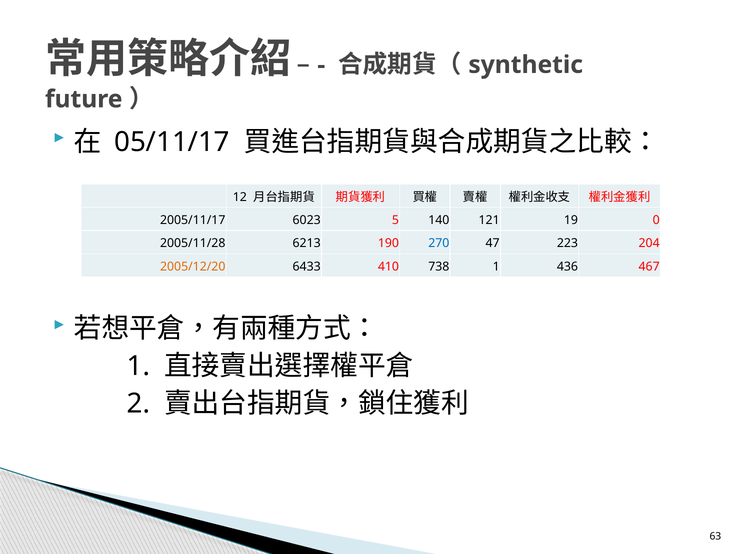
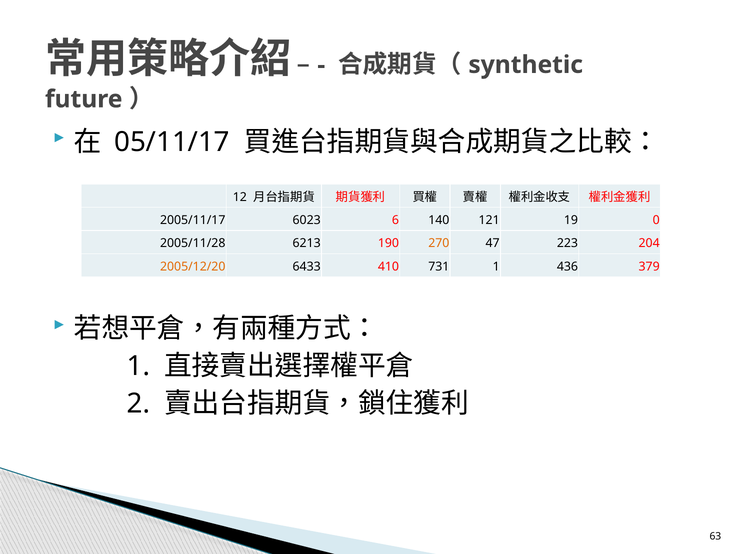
5: 5 -> 6 (396, 220)
270 colour: blue -> orange (439, 243)
738: 738 -> 731 (439, 267)
467: 467 -> 379 (649, 267)
